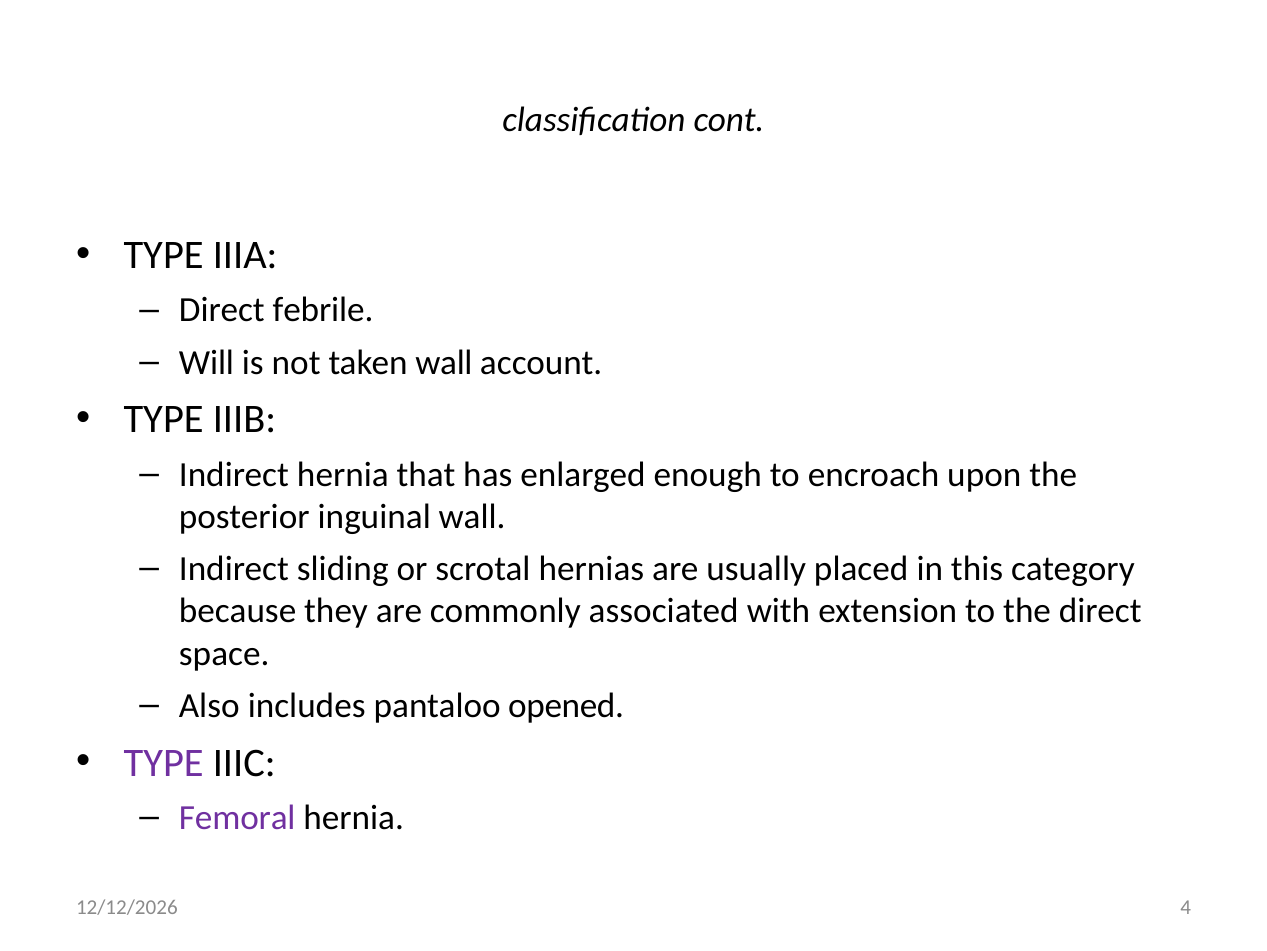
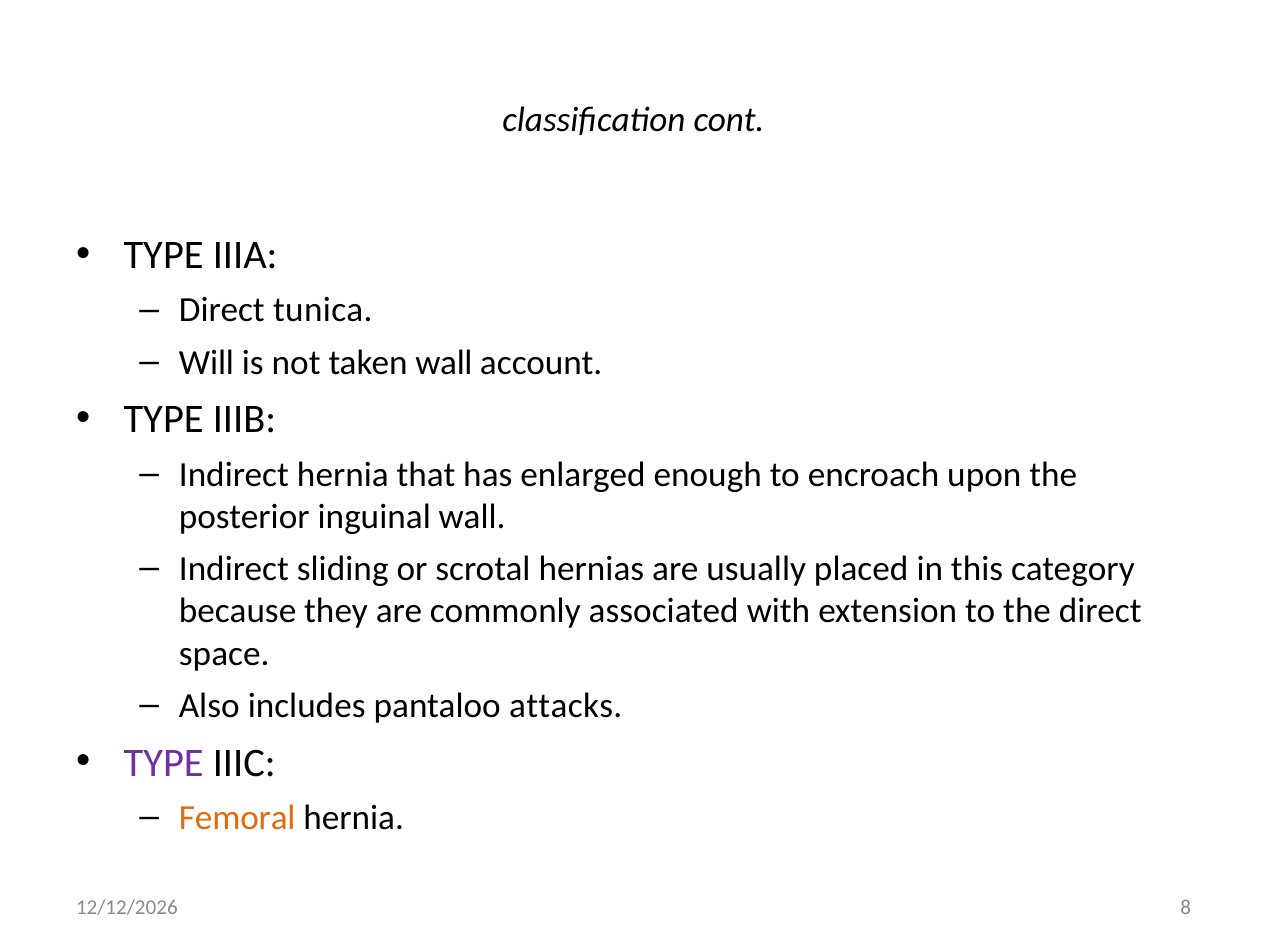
febrile: febrile -> tunica (323, 310)
opened: opened -> attacks (566, 705)
Femoral colour: purple -> orange (237, 817)
4: 4 -> 8 (1186, 907)
